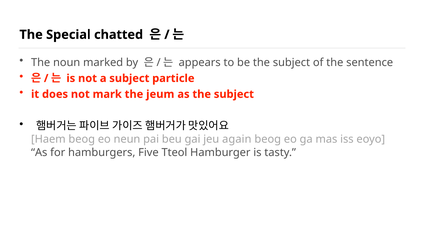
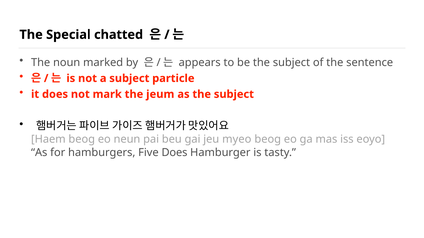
again: again -> myeo (237, 139)
Five Tteol: Tteol -> Does (174, 153)
